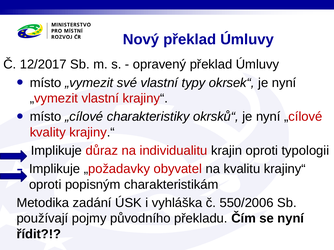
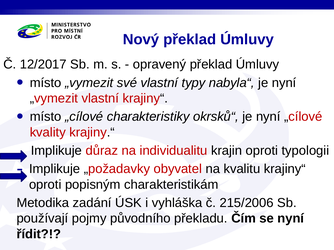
okrsek“: okrsek“ -> nabyla“ (232, 83)
550/2006: 550/2006 -> 215/2006 (247, 203)
